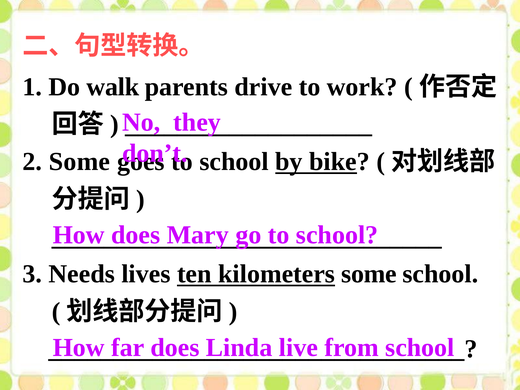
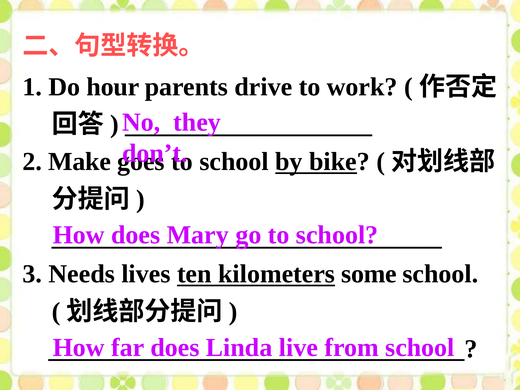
walk: walk -> hour (113, 87)
2 Some: Some -> Make (80, 162)
